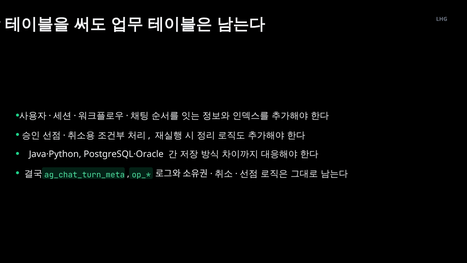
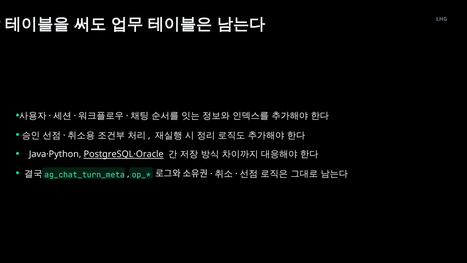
PostgreSQL·Oracle underline: none -> present (124, 154)
